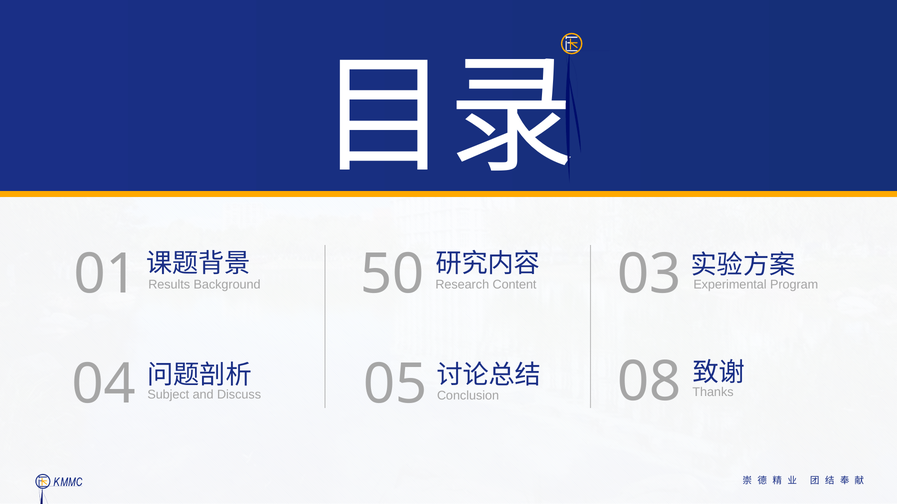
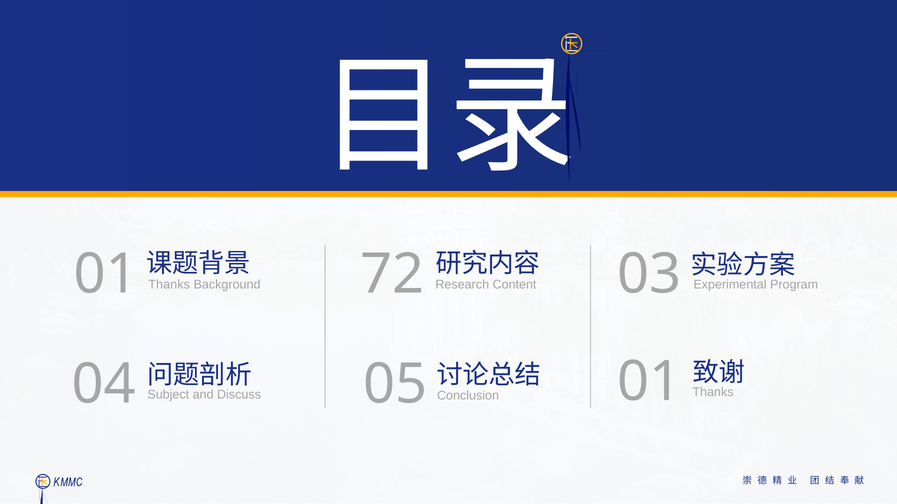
Results: Results -> Thanks (169, 285)
50: 50 -> 72 (392, 275)
Conclusion 08: 08 -> 01 (649, 382)
